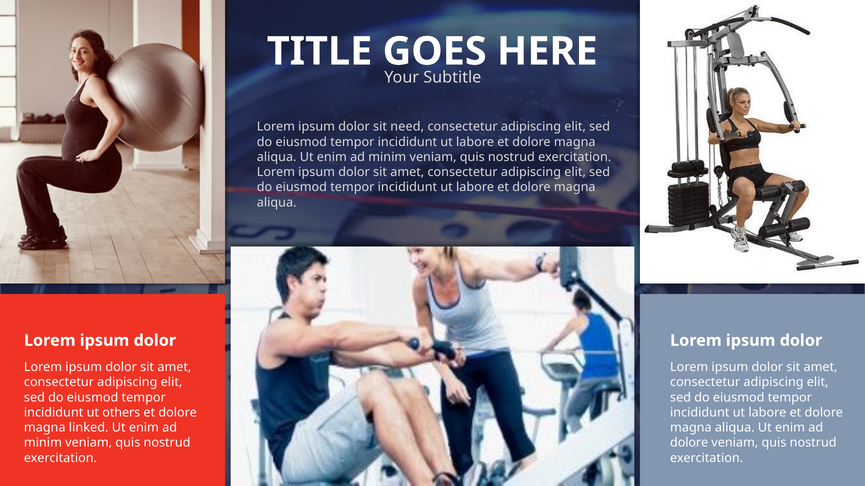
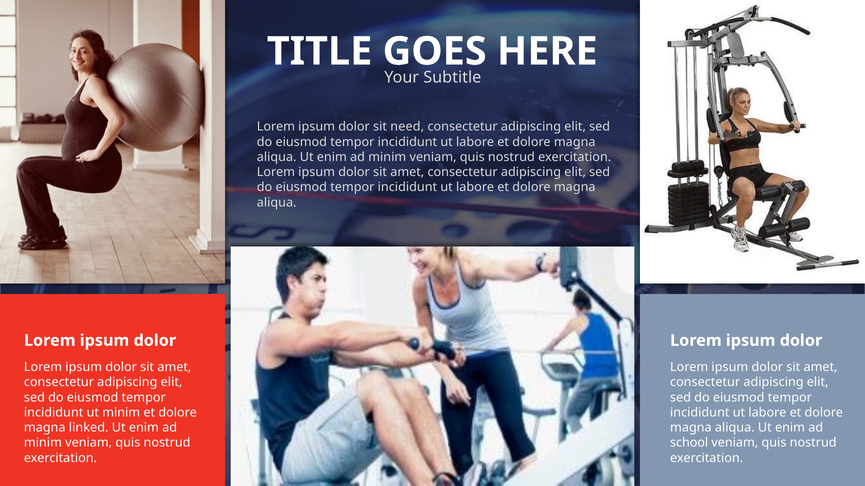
ut others: others -> minim (121, 413)
dolore: dolore -> school (689, 443)
